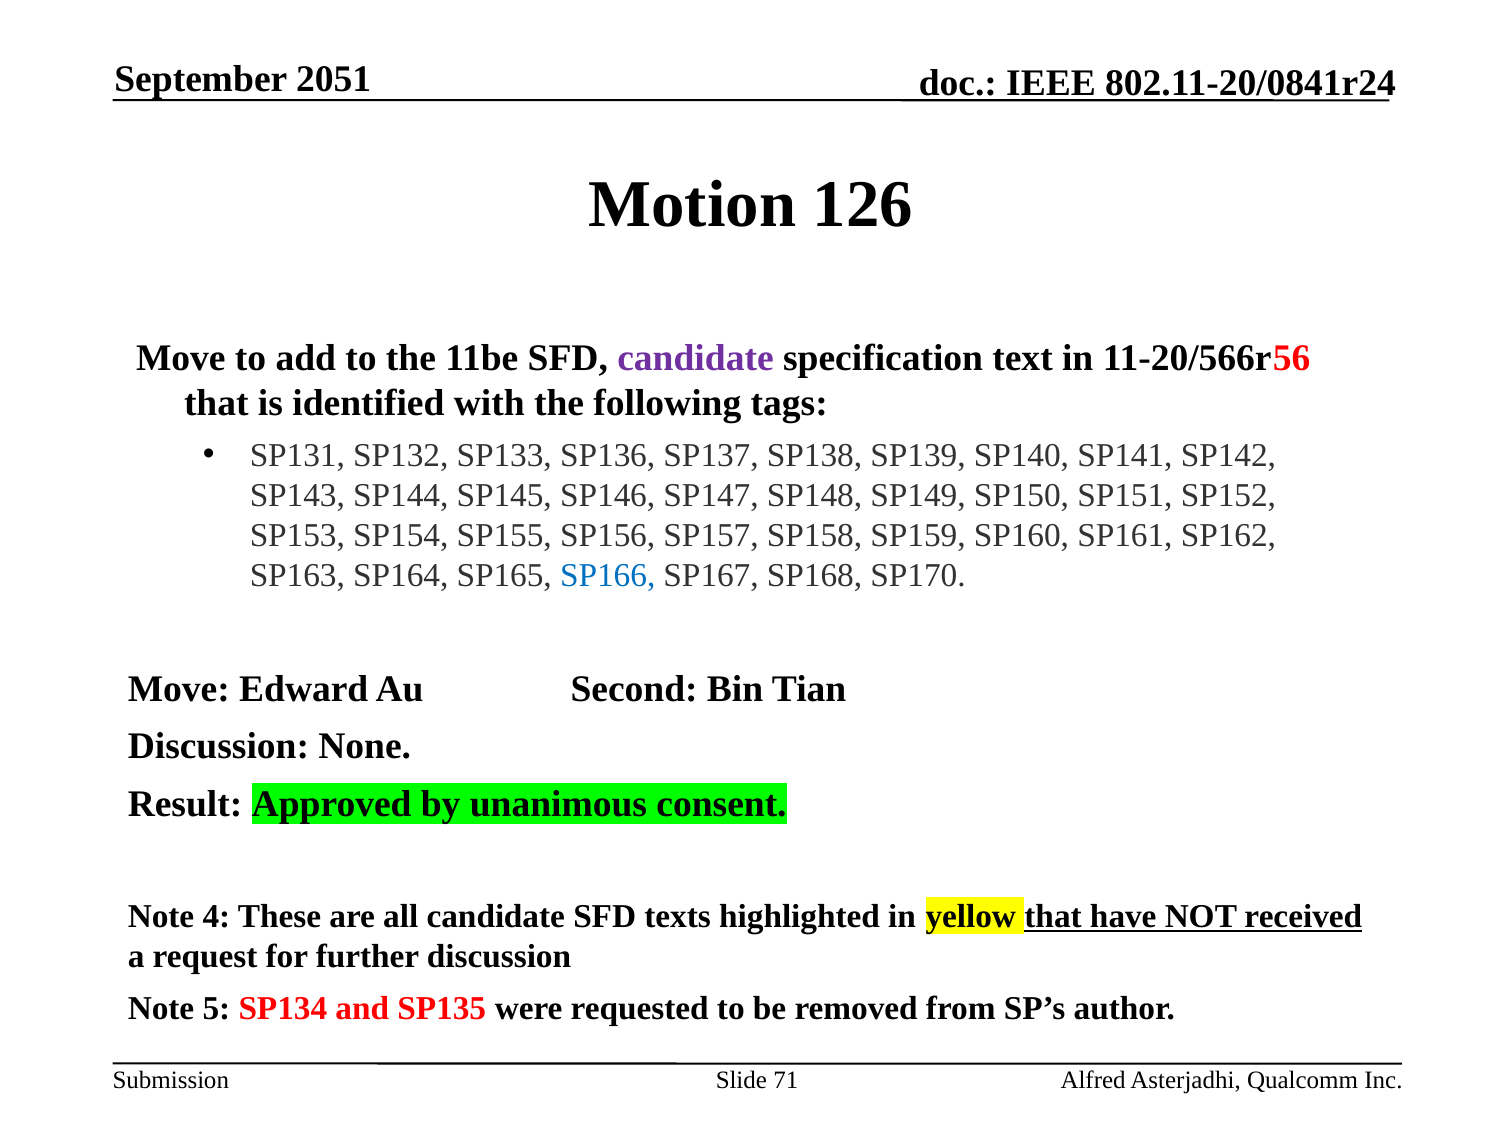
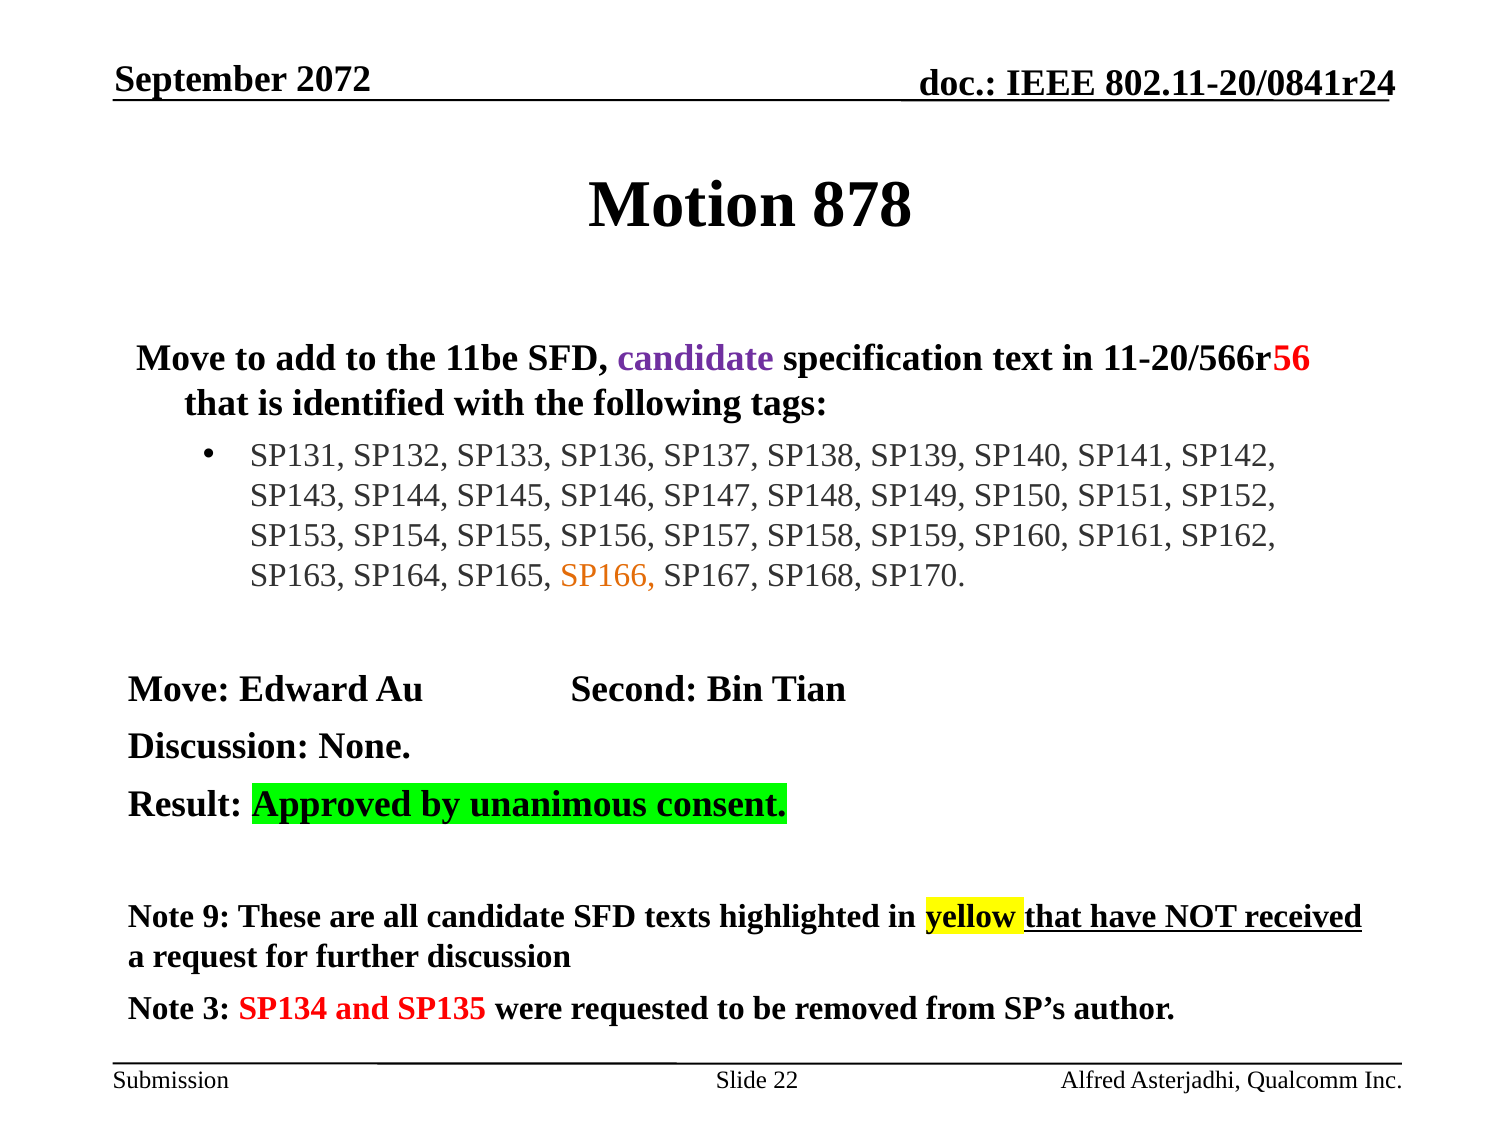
2051: 2051 -> 2072 (334, 80)
126: 126 -> 878 (863, 205)
SP166 colour: blue -> orange (608, 576)
4: 4 -> 9 (216, 917)
5: 5 -> 3 (216, 1009)
71: 71 -> 22 (786, 1080)
